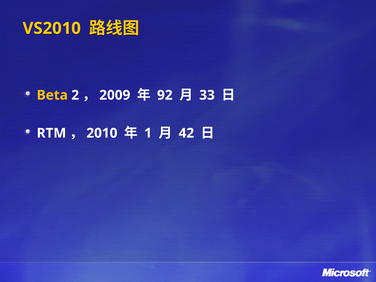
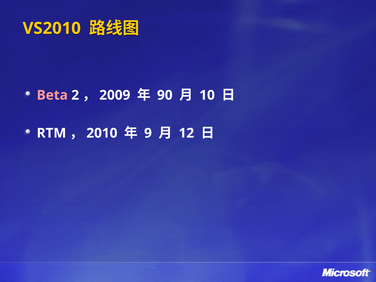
Beta colour: yellow -> pink (52, 95)
92: 92 -> 90 (165, 95)
33: 33 -> 10 (207, 95)
1: 1 -> 9 (148, 133)
42: 42 -> 12 (186, 133)
